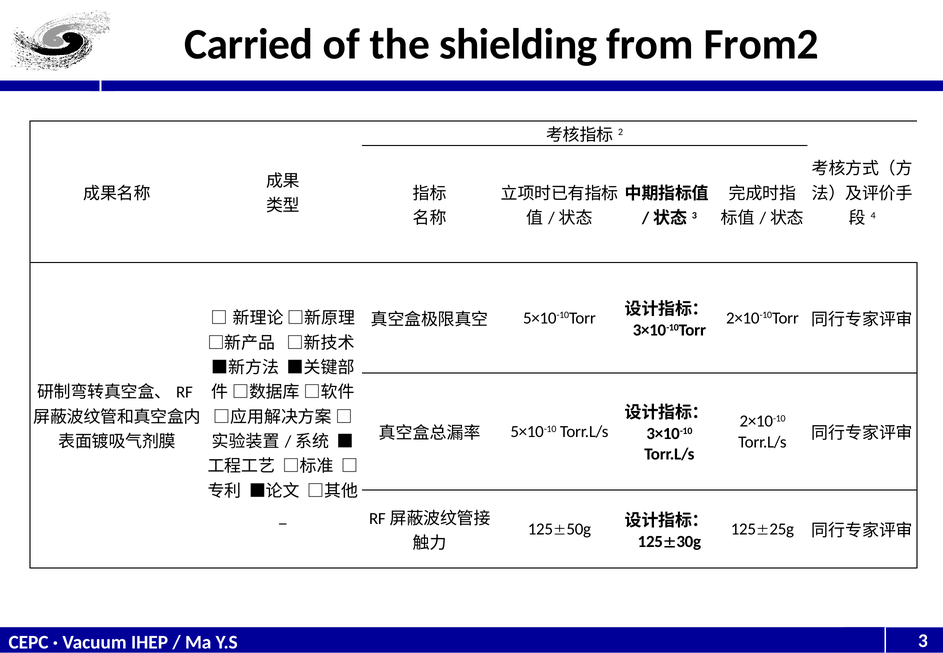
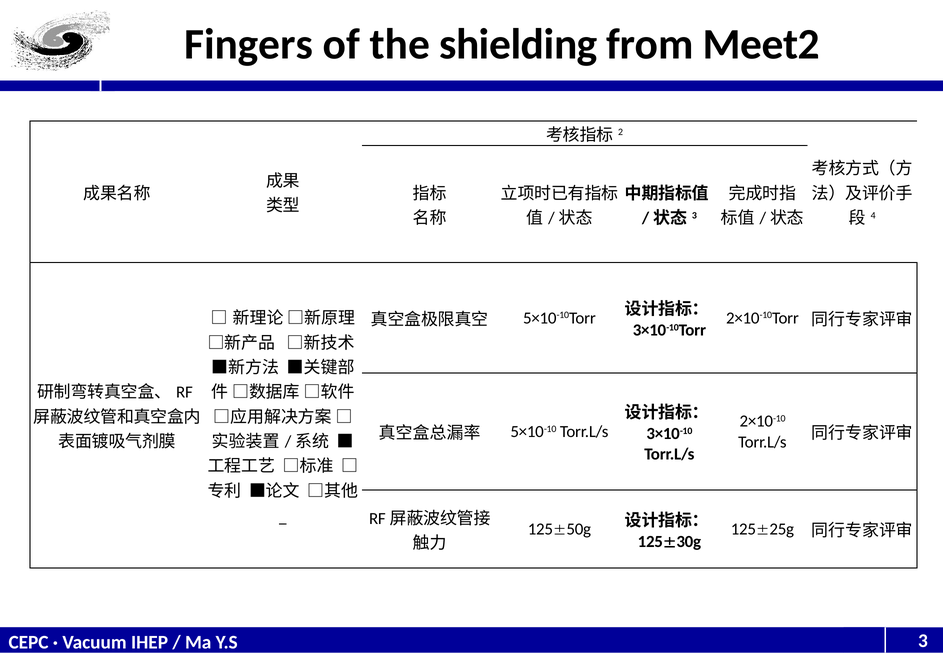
Carried: Carried -> Fingers (249, 44)
From2: From2 -> Meet2 (761, 44)
